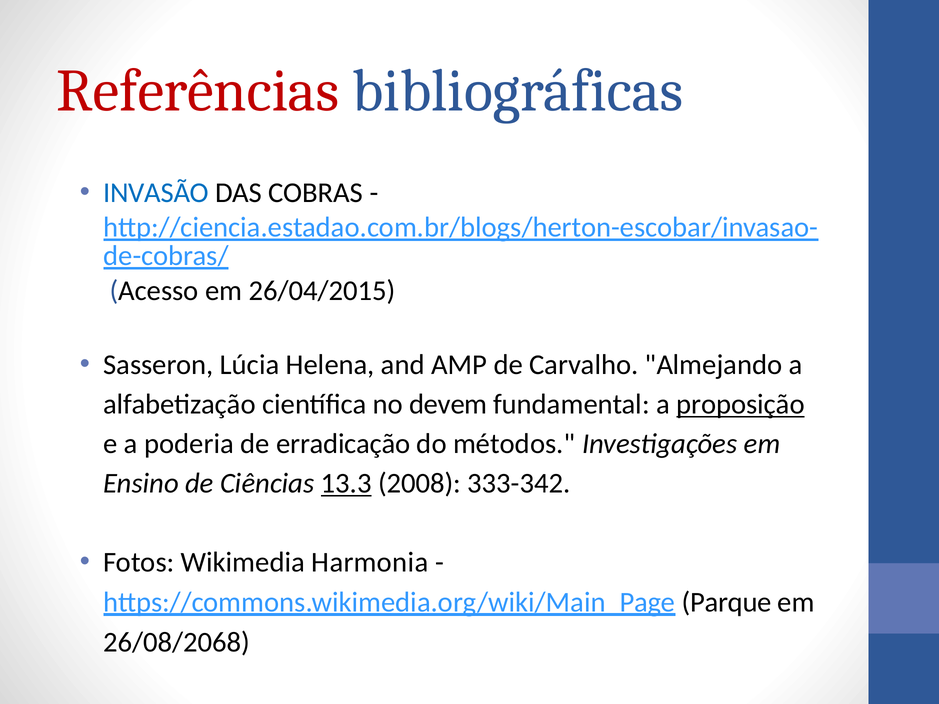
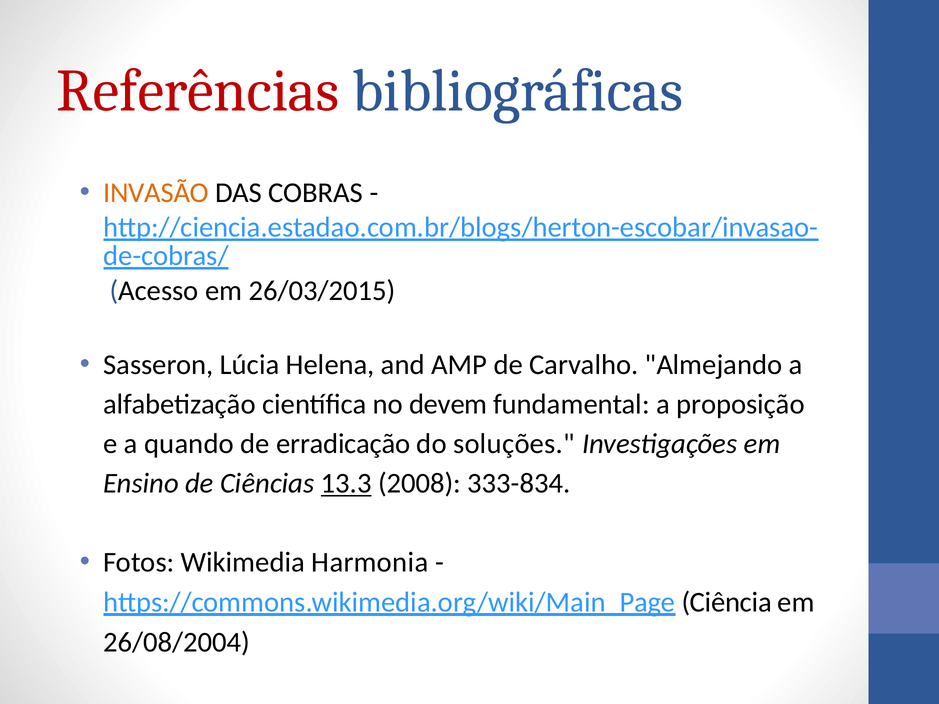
INVASÃO colour: blue -> orange (156, 193)
26/04/2015: 26/04/2015 -> 26/03/2015 (322, 291)
proposição underline: present -> none (740, 404)
poderia: poderia -> quando (189, 444)
métodos: métodos -> soluções (514, 444)
333-342: 333-342 -> 333-834 (519, 484)
Parque: Parque -> Ciência (727, 602)
26/08/2068: 26/08/2068 -> 26/08/2004 (177, 642)
